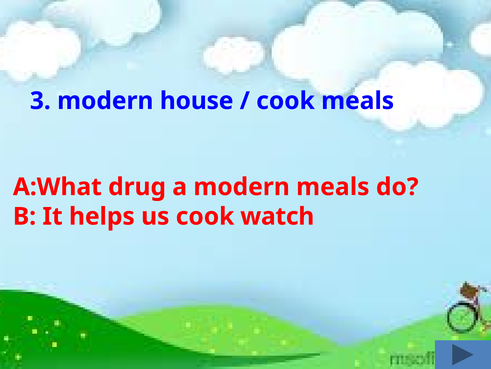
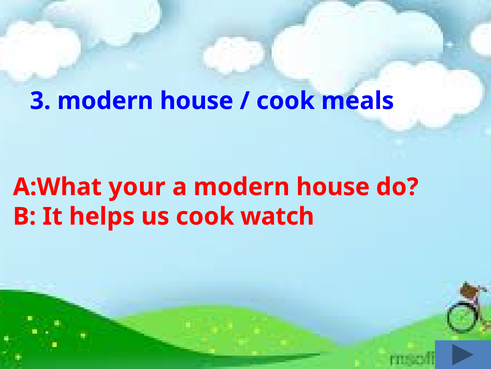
drug: drug -> your (137, 187)
a modern meals: meals -> house (333, 187)
